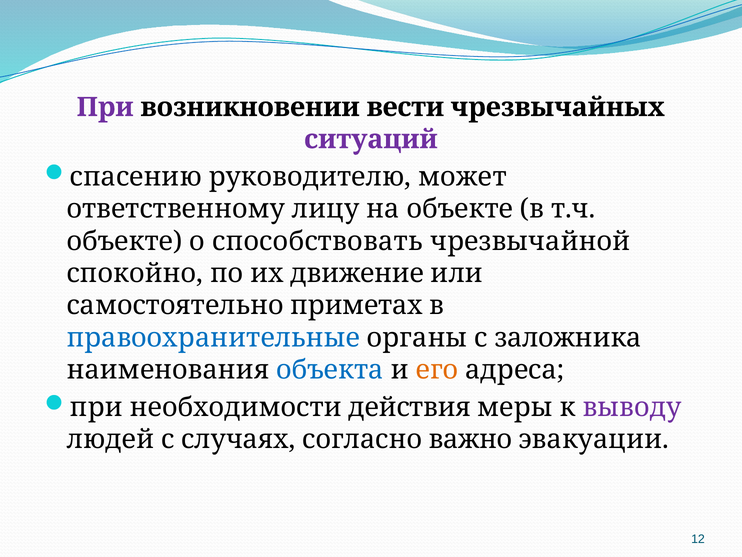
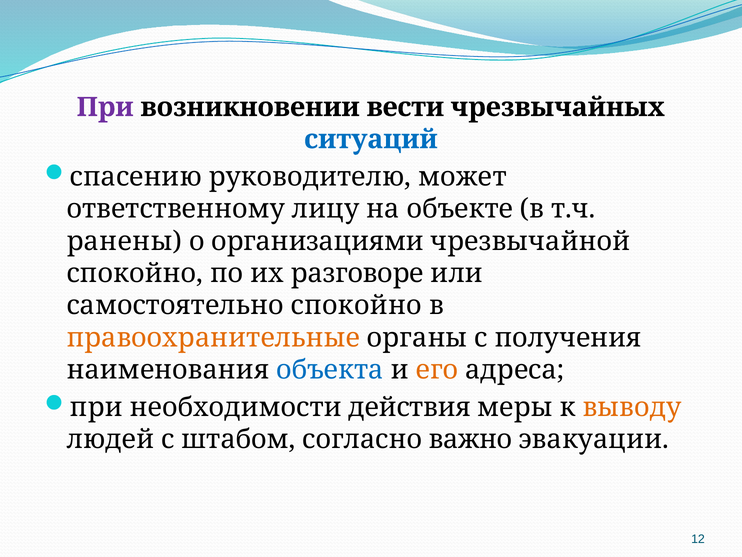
ситуаций colour: purple -> blue (371, 139)
объекте: объекте -> ранены (124, 241)
способствовать: способствовать -> организациями (318, 241)
движение: движение -> разговоре (357, 273)
самостоятельно приметах: приметах -> спокойно (356, 305)
правоохранительные colour: blue -> orange (213, 337)
заложника: заложника -> получения (568, 337)
выводу colour: purple -> orange (632, 407)
случаях: случаях -> штабом (238, 439)
